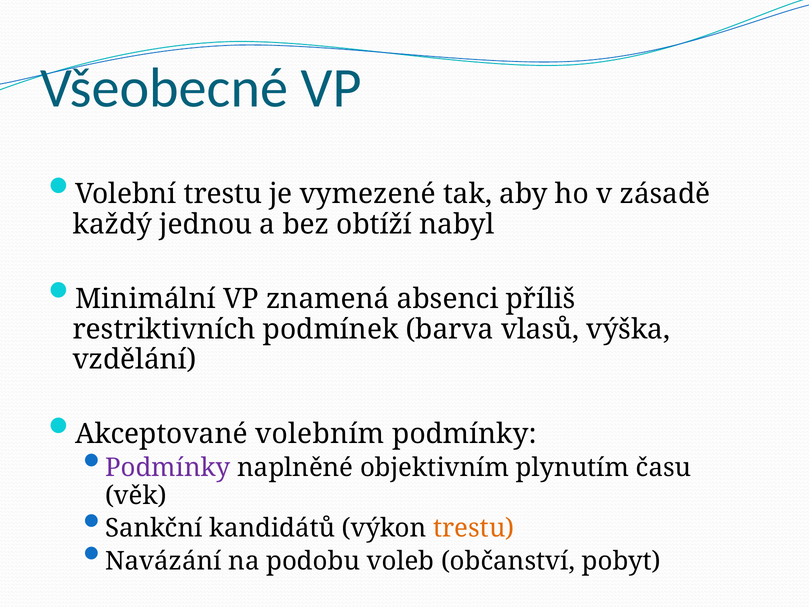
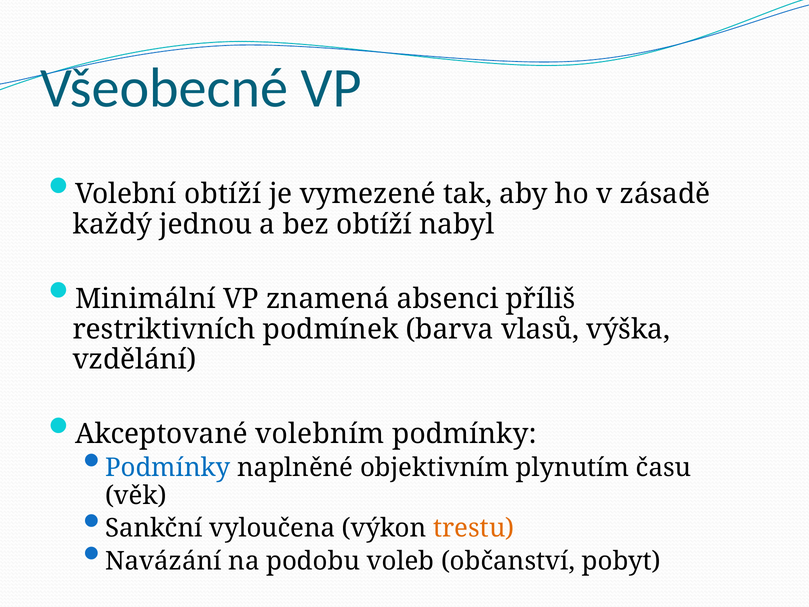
Volební trestu: trestu -> obtíží (223, 194)
Podmínky colour: purple -> blue (168, 468)
kandidátů: kandidátů -> vyloučena (272, 528)
